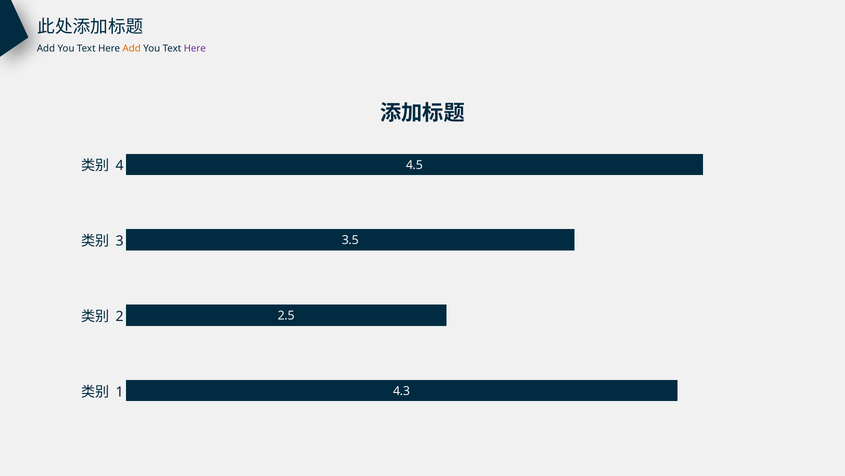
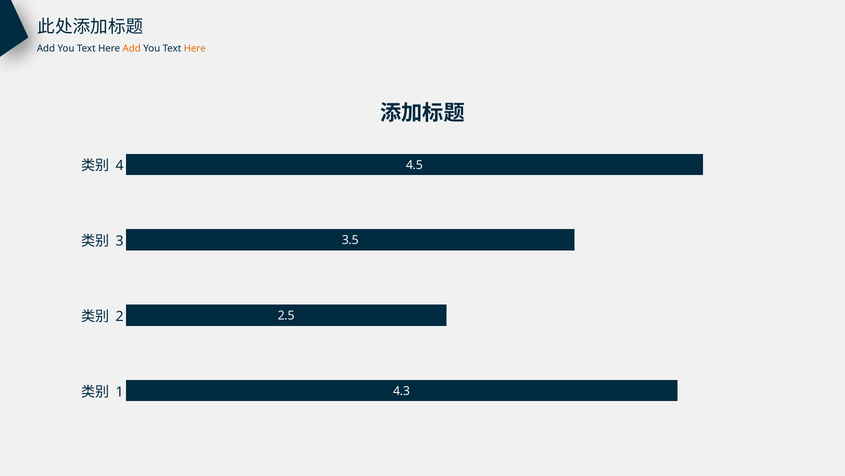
Here colour: purple -> orange (195, 48)
